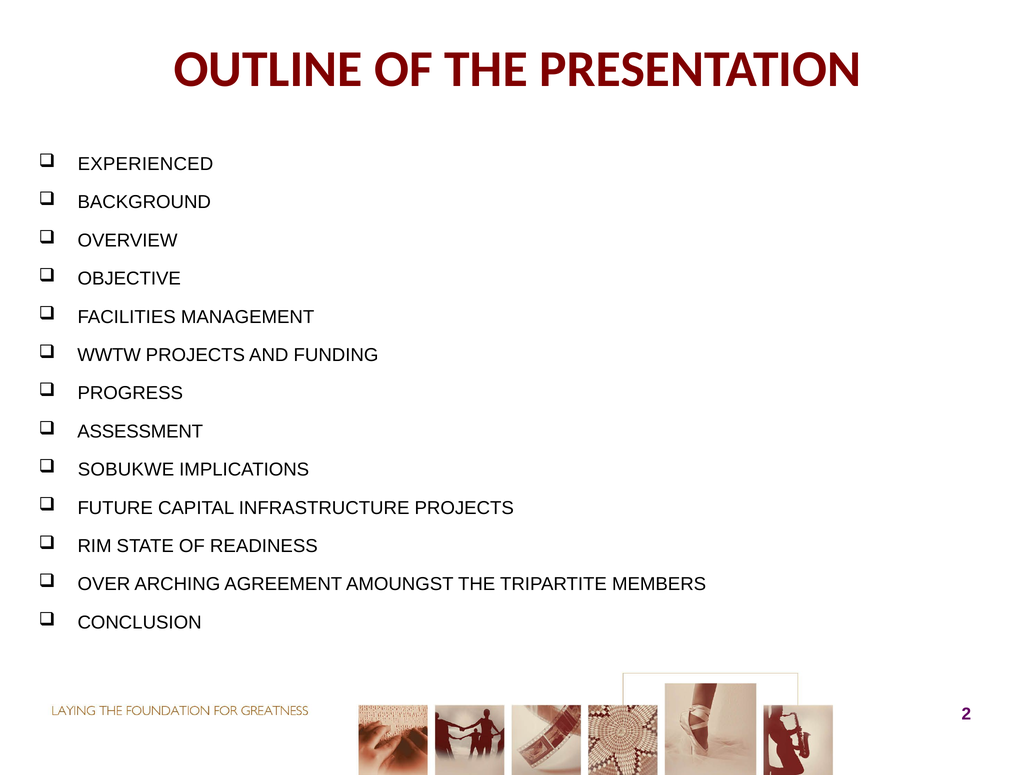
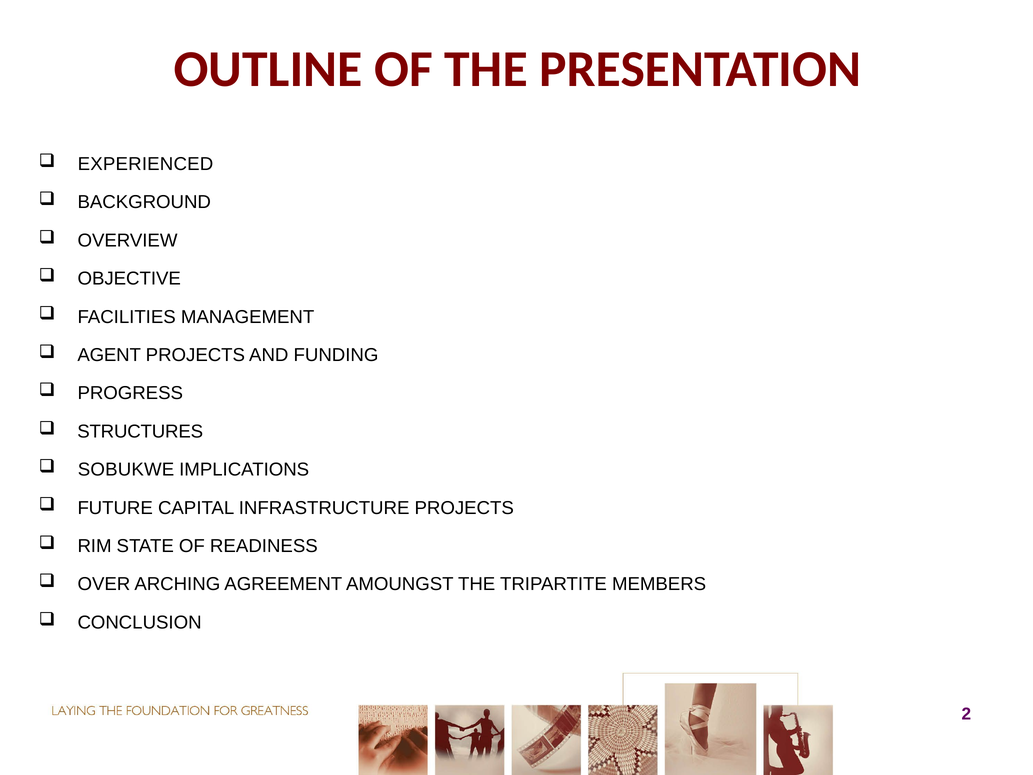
WWTW: WWTW -> AGENT (109, 355)
ASSESSMENT: ASSESSMENT -> STRUCTURES (140, 431)
